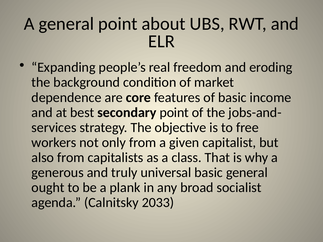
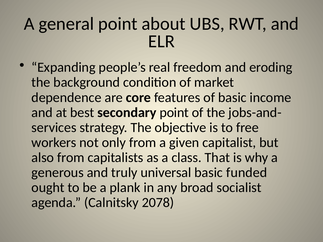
basic general: general -> funded (247, 173)
2033: 2033 -> 2078 (158, 203)
